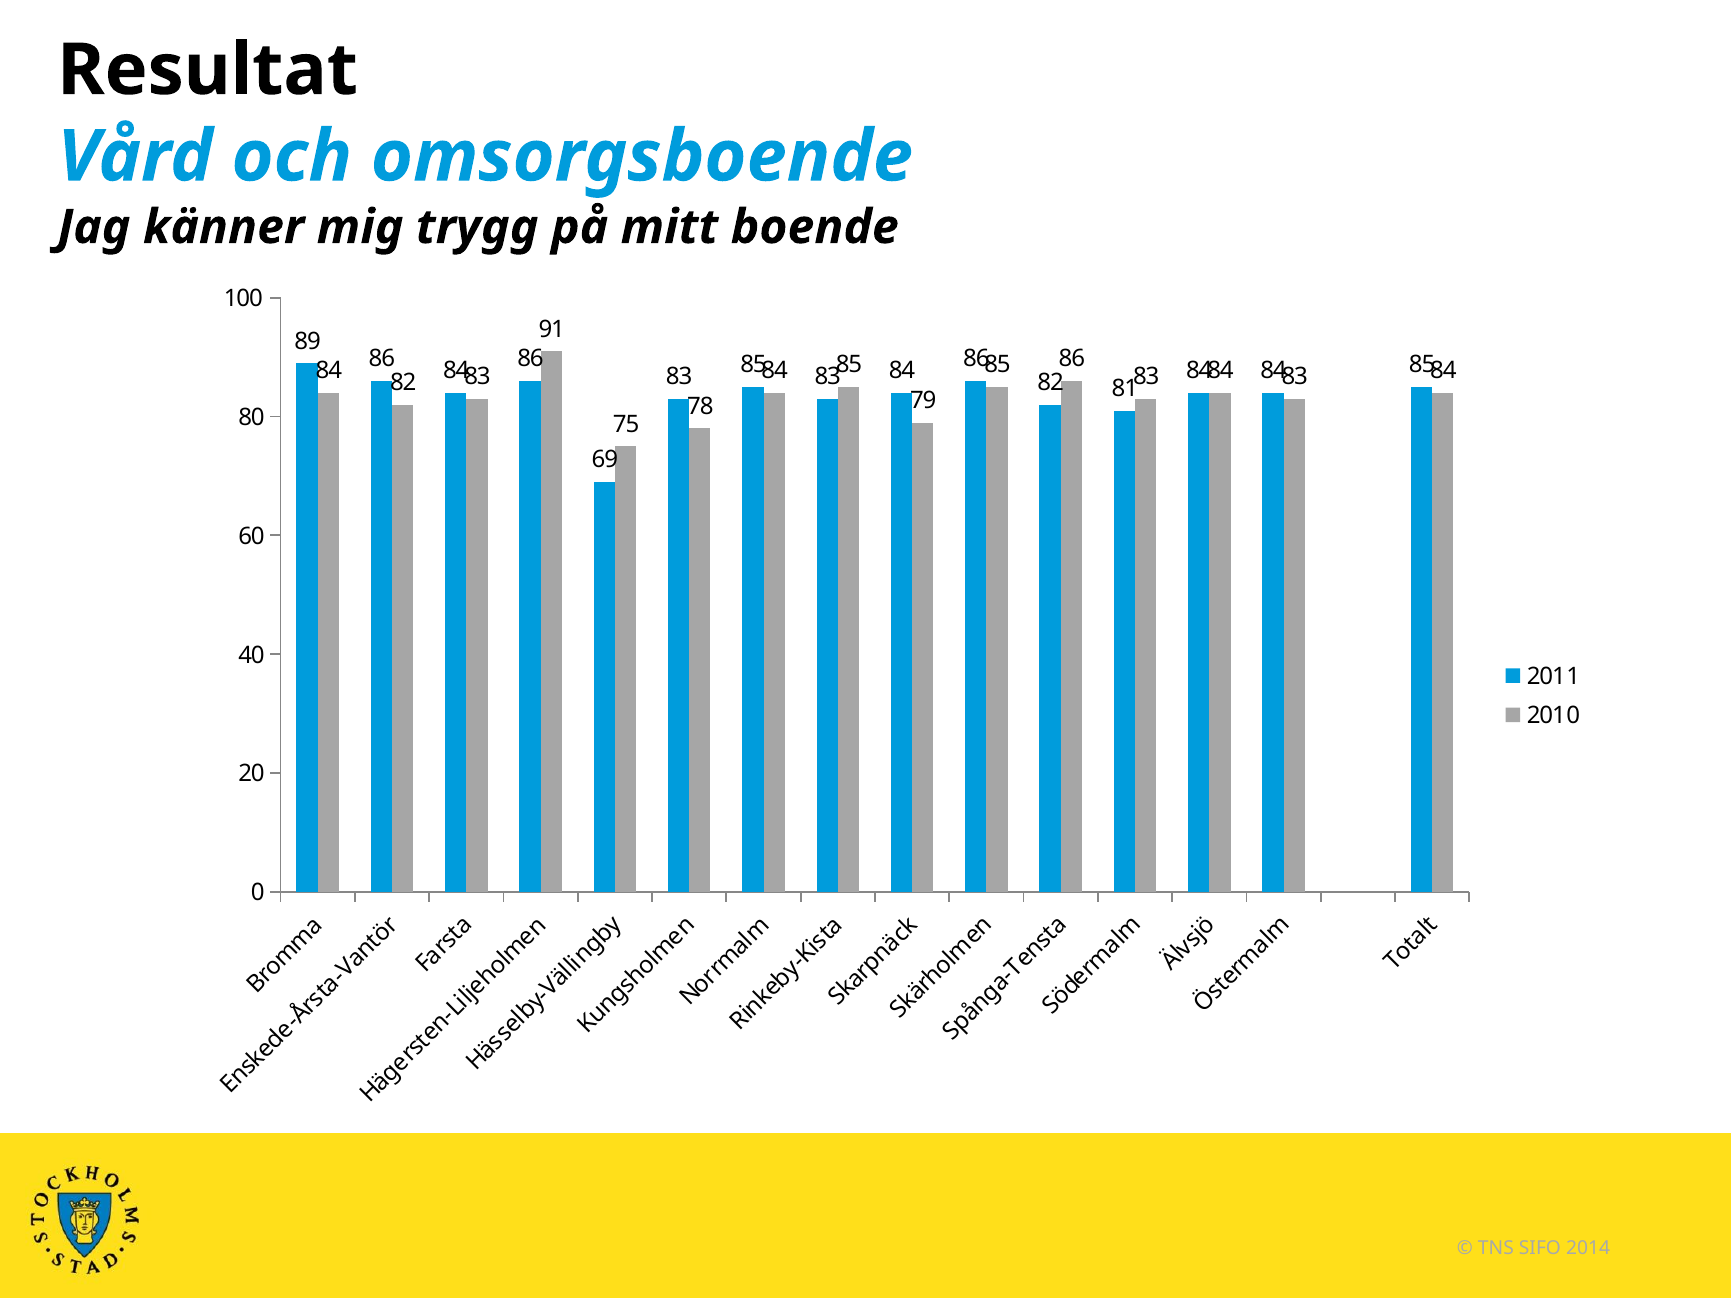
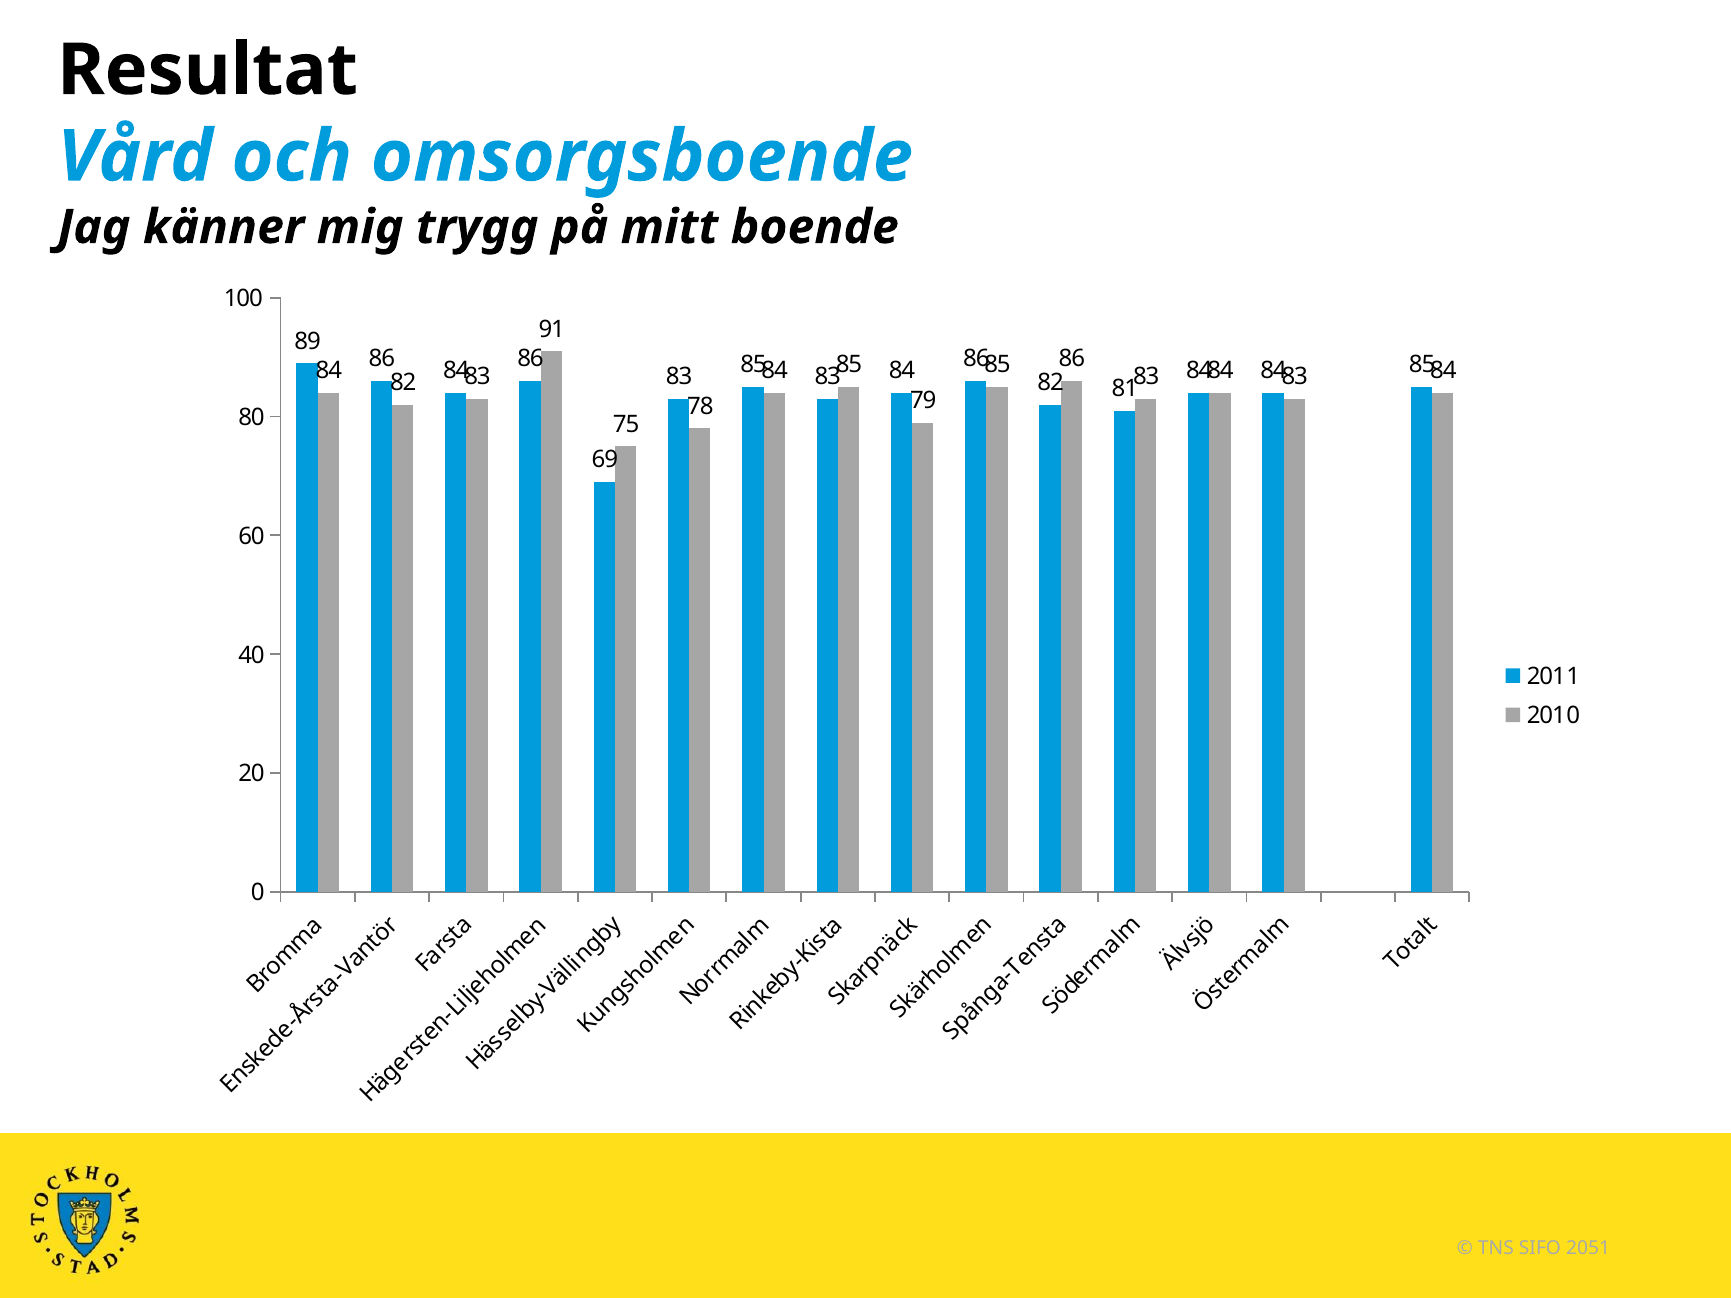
2014: 2014 -> 2051 (1588, 1249)
